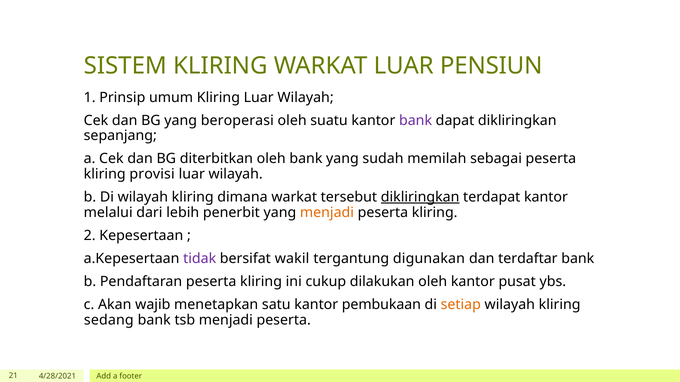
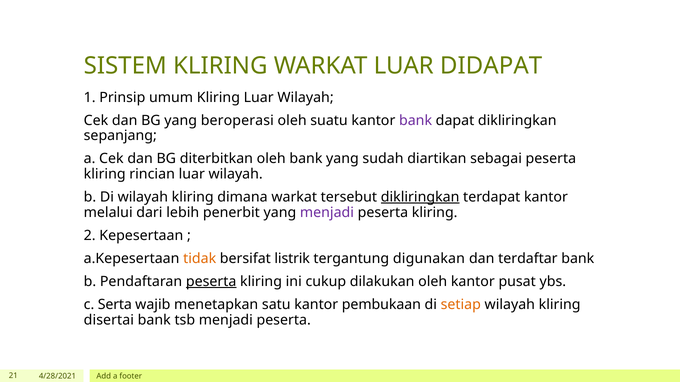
PENSIUN: PENSIUN -> DIDAPAT (491, 66)
memilah: memilah -> diartikan (437, 159)
provisi: provisi -> rincian (152, 174)
menjadi colour: orange -> purple (327, 213)
tidak colour: purple -> orange (200, 259)
wakil: wakil -> listrik (292, 259)
peserta underline: none -> present (211, 282)
Akan: Akan -> Serta (115, 305)
sedang: sedang -> disertai (109, 320)
